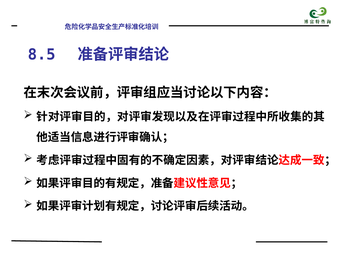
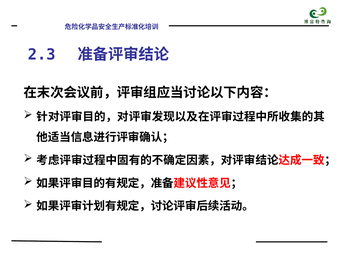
8.5: 8.5 -> 2.3 (42, 55)
